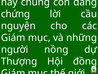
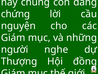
nồng: nồng -> nghe (56, 49)
